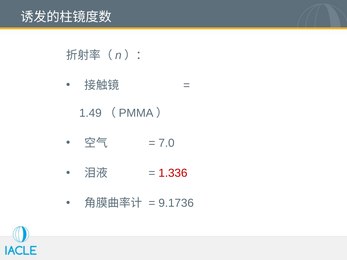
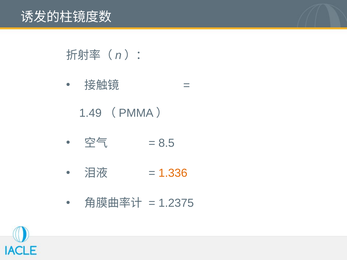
7.0: 7.0 -> 8.5 (167, 143)
1.336 colour: red -> orange (173, 173)
9.1736: 9.1736 -> 1.2375 (176, 203)
